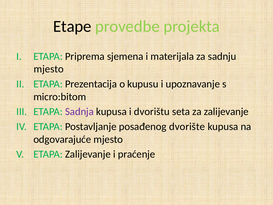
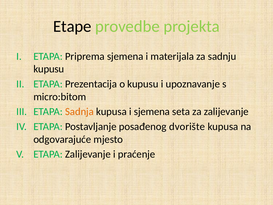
mjesto: mjesto -> kupusu (49, 69)
Sadnja colour: purple -> orange (79, 111)
i dvorištu: dvorištu -> sjemena (152, 111)
